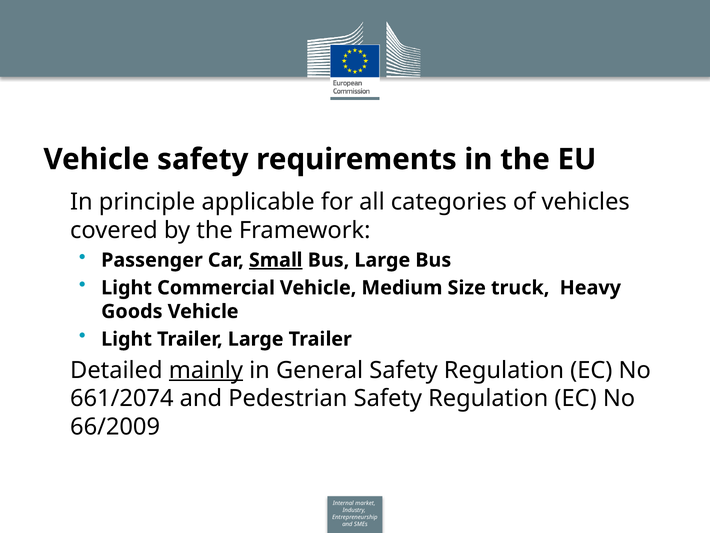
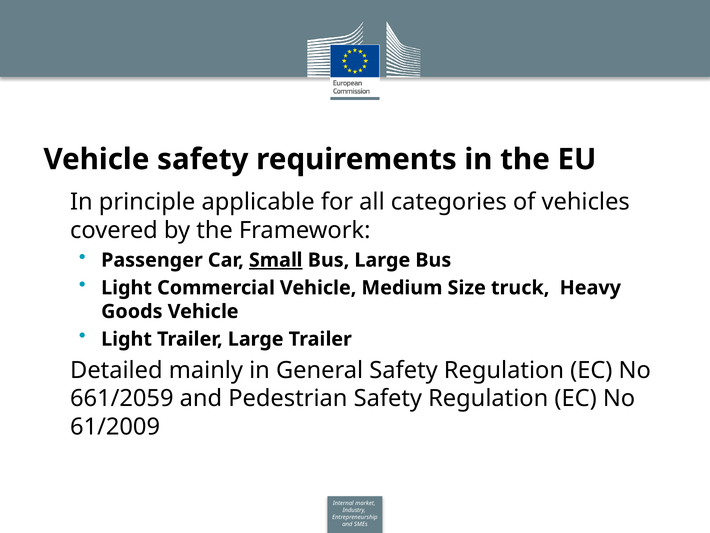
mainly underline: present -> none (206, 370)
661/2074: 661/2074 -> 661/2059 (122, 398)
66/2009: 66/2009 -> 61/2009 (115, 427)
